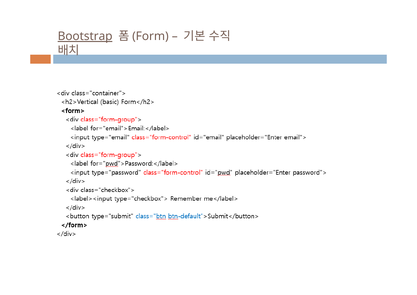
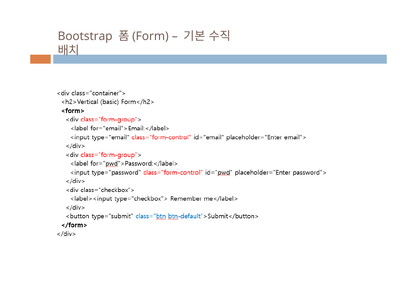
Bootstrap underline: present -> none (85, 36)
